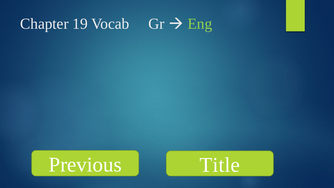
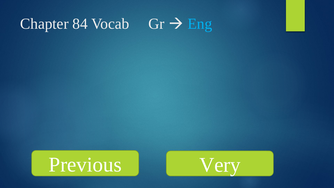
19: 19 -> 84 (80, 24)
Eng colour: light green -> light blue (200, 24)
Title: Title -> Very (220, 165)
